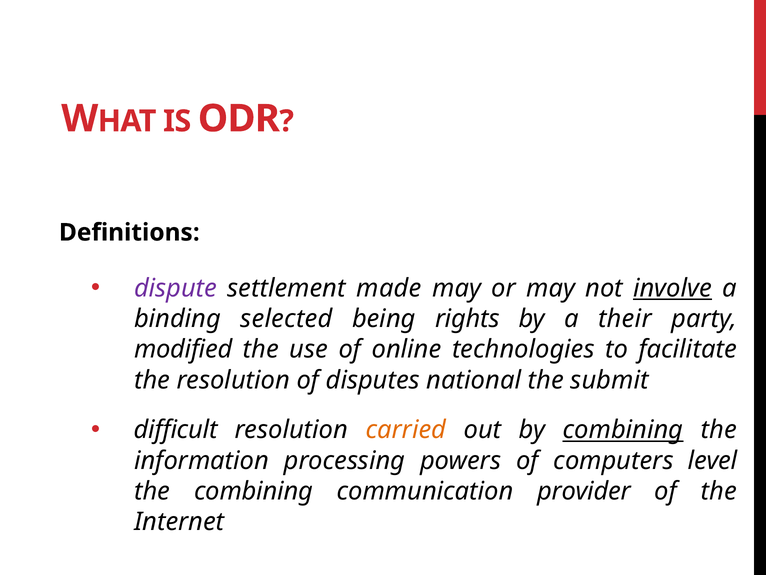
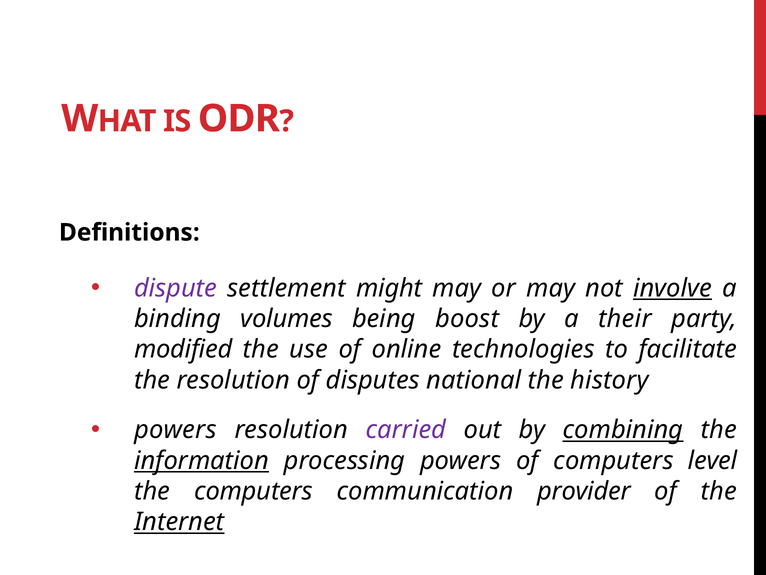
made: made -> might (389, 288)
selected: selected -> volumes (287, 319)
rights: rights -> boost (467, 319)
submit: submit -> history (609, 380)
difficult: difficult -> powers (175, 430)
carried colour: orange -> purple (406, 430)
information underline: none -> present (202, 460)
the combining: combining -> computers (253, 491)
Internet underline: none -> present (179, 522)
